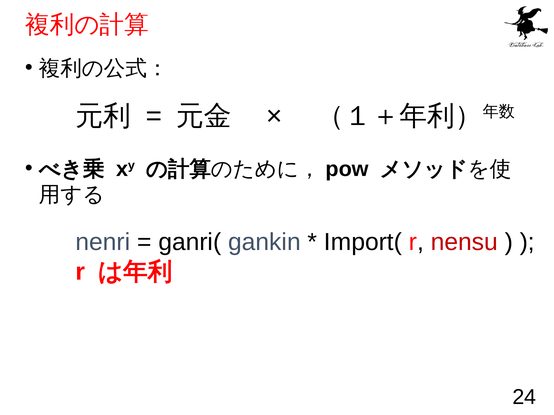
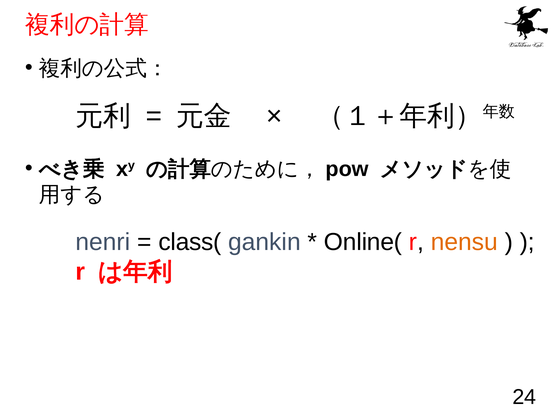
ganri(: ganri( -> class( (190, 242)
Import(: Import( -> Online( (363, 242)
nensu colour: red -> orange (464, 242)
